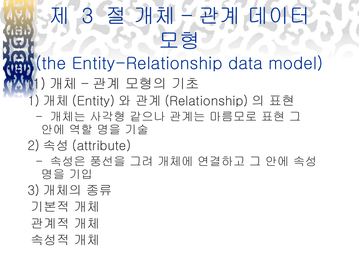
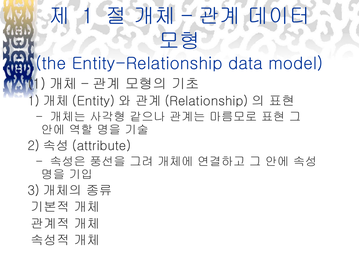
3: 3 -> 1 (88, 16)
